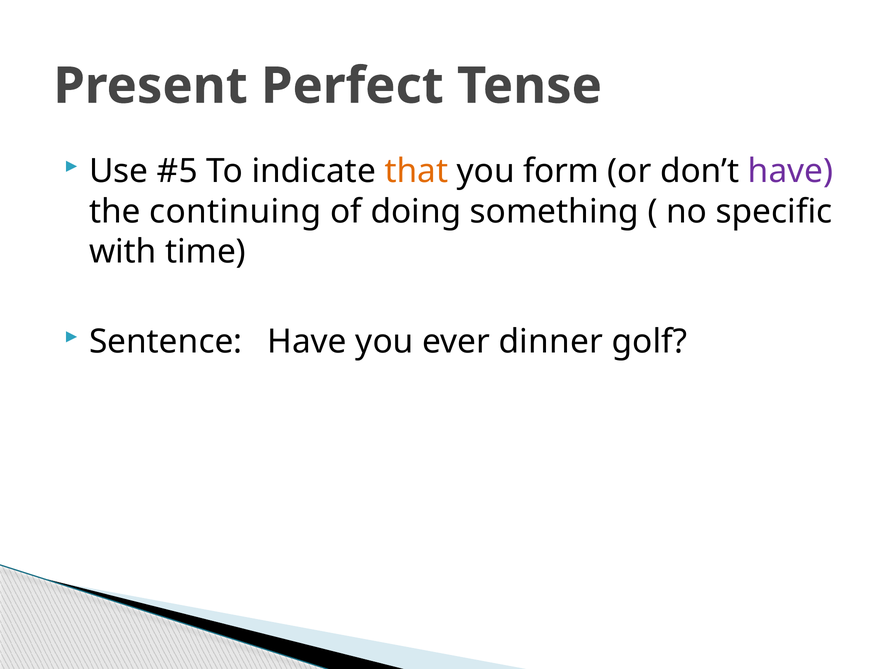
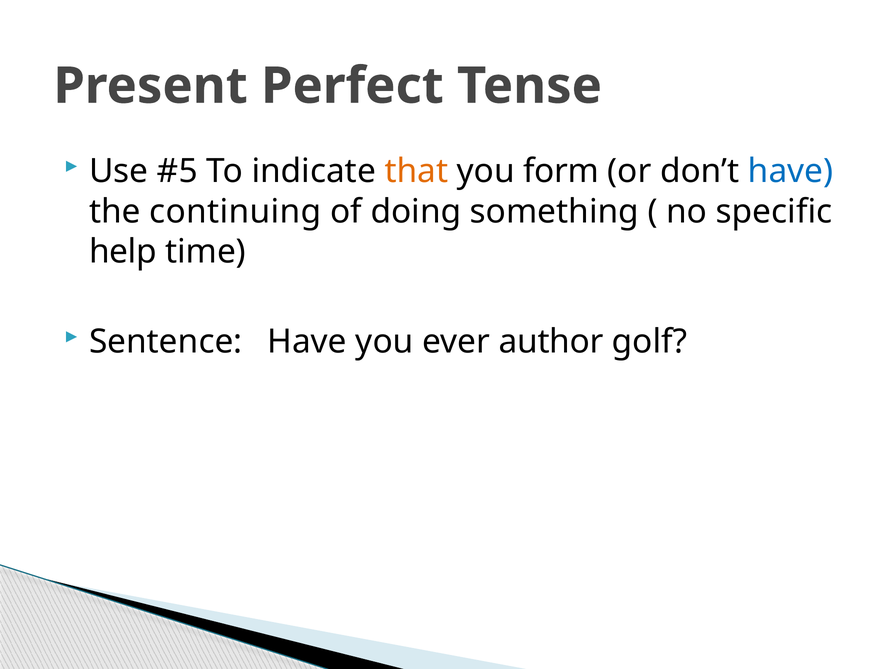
have colour: purple -> blue (791, 171)
with: with -> help (123, 252)
dinner: dinner -> author (551, 342)
